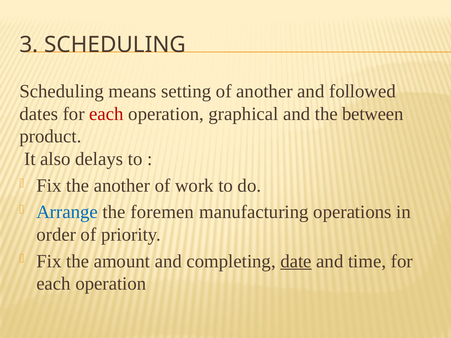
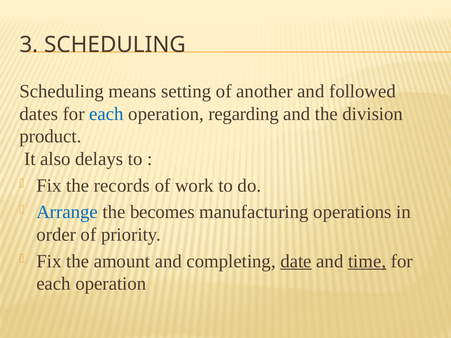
each colour: red -> blue (106, 114)
graphical: graphical -> regarding (244, 114)
between: between -> division (373, 114)
the another: another -> records (122, 186)
foremen: foremen -> becomes (162, 212)
time underline: none -> present (367, 261)
